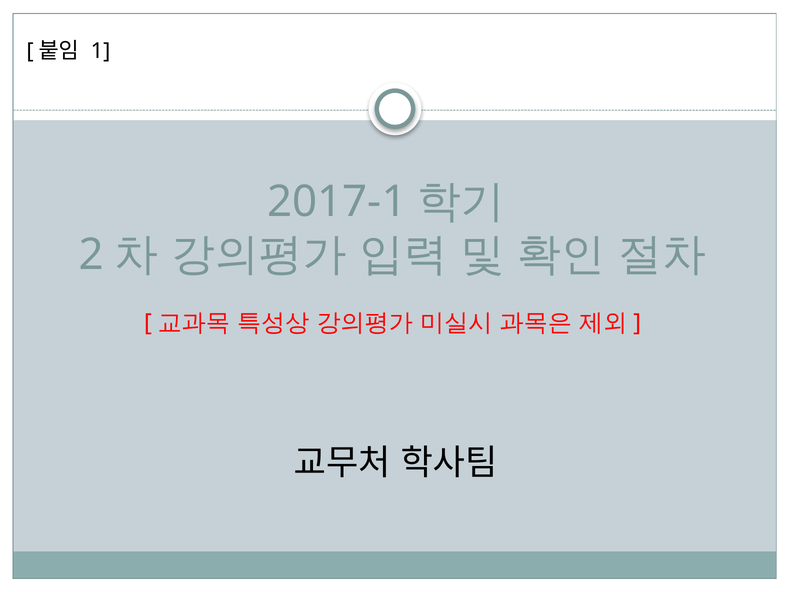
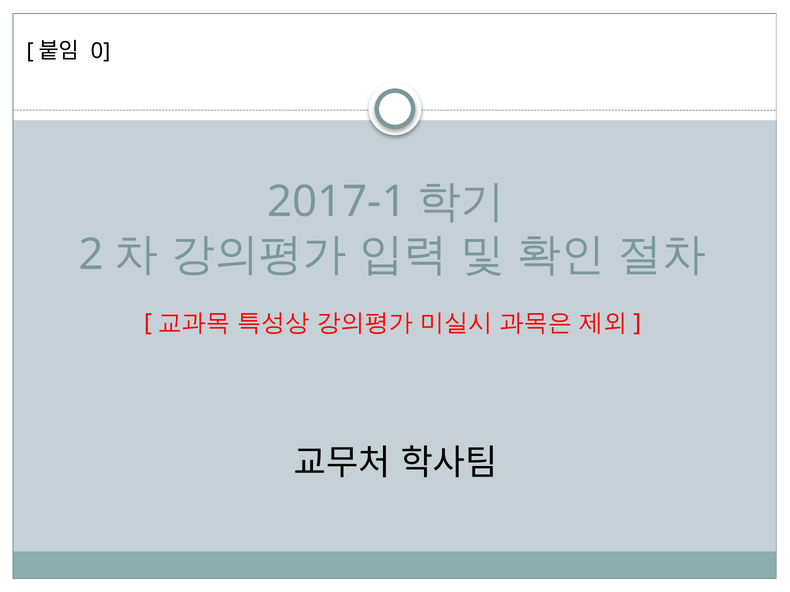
1: 1 -> 0 (101, 51)
